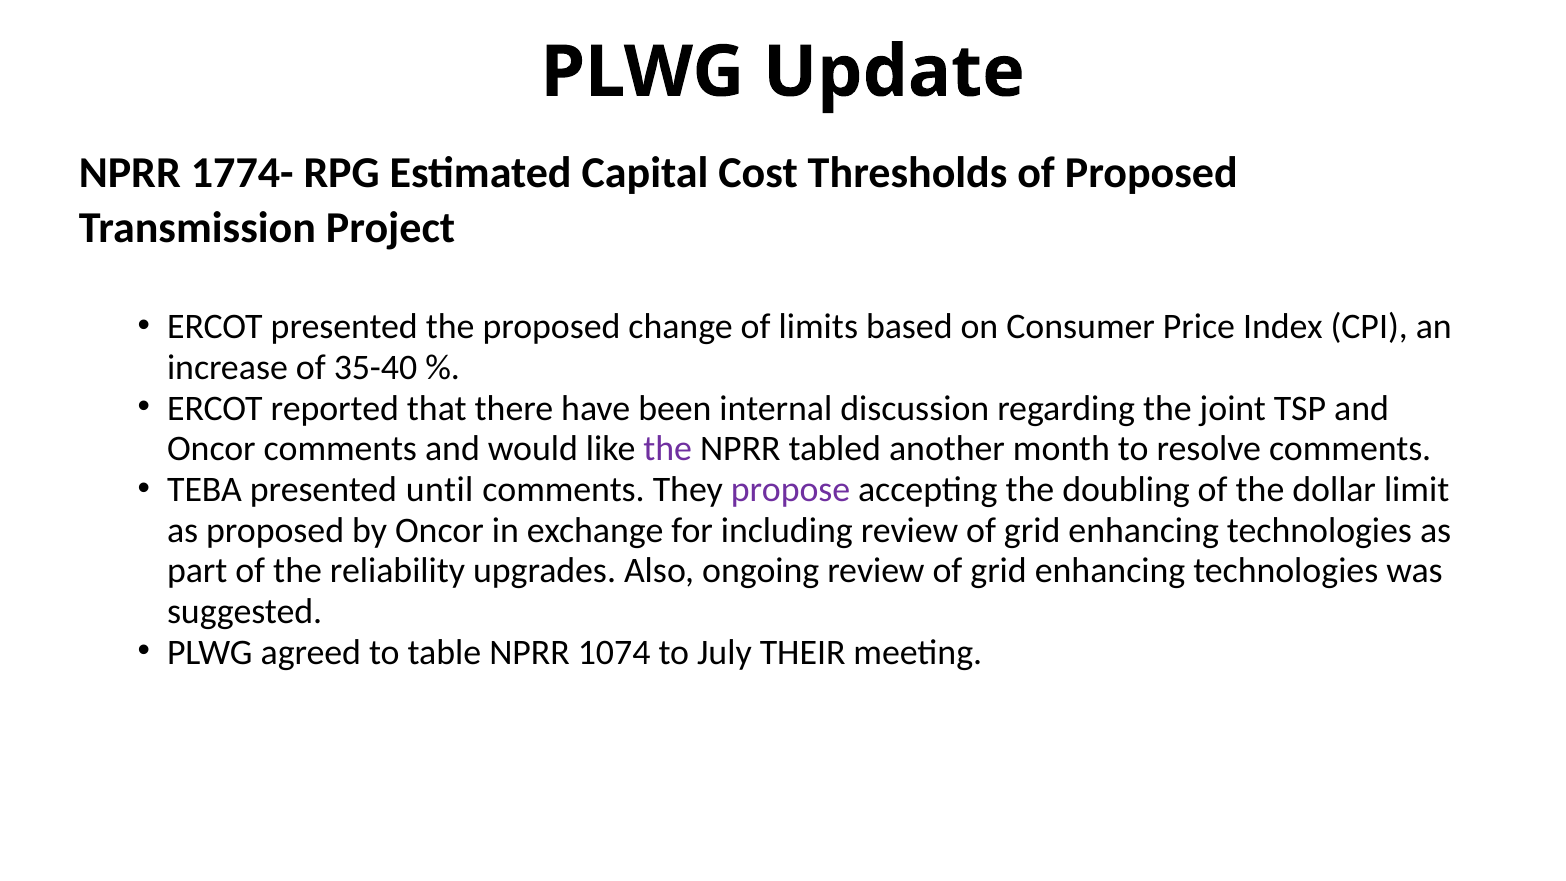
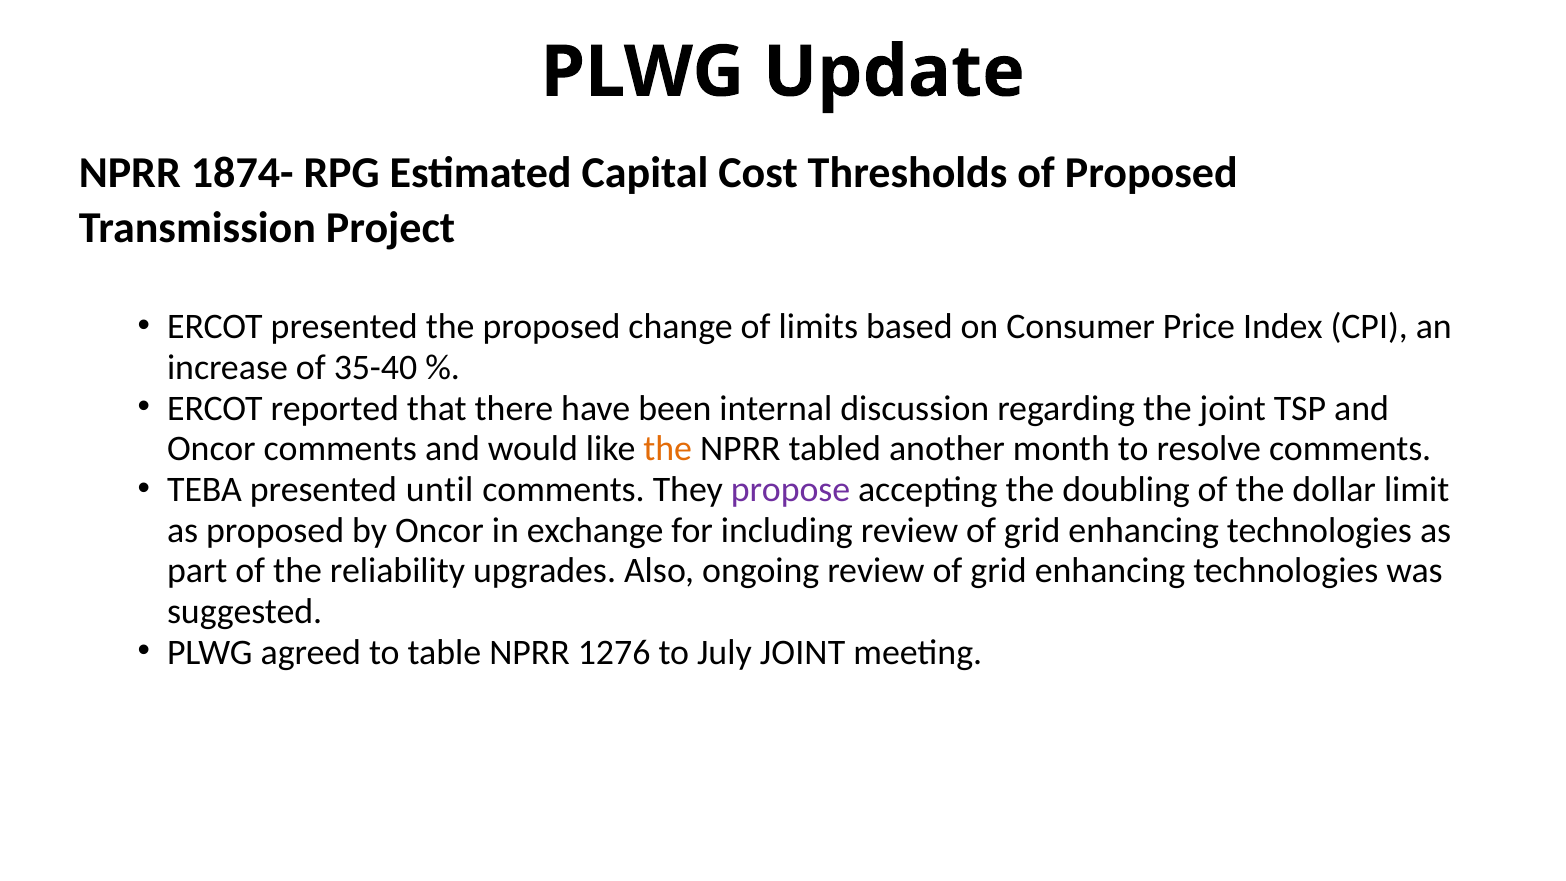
1774-: 1774- -> 1874- (242, 173)
the colour: purple -> orange (668, 449)
1074: 1074 -> 1276 (614, 652)
July THEIR: THEIR -> JOINT (803, 652)
